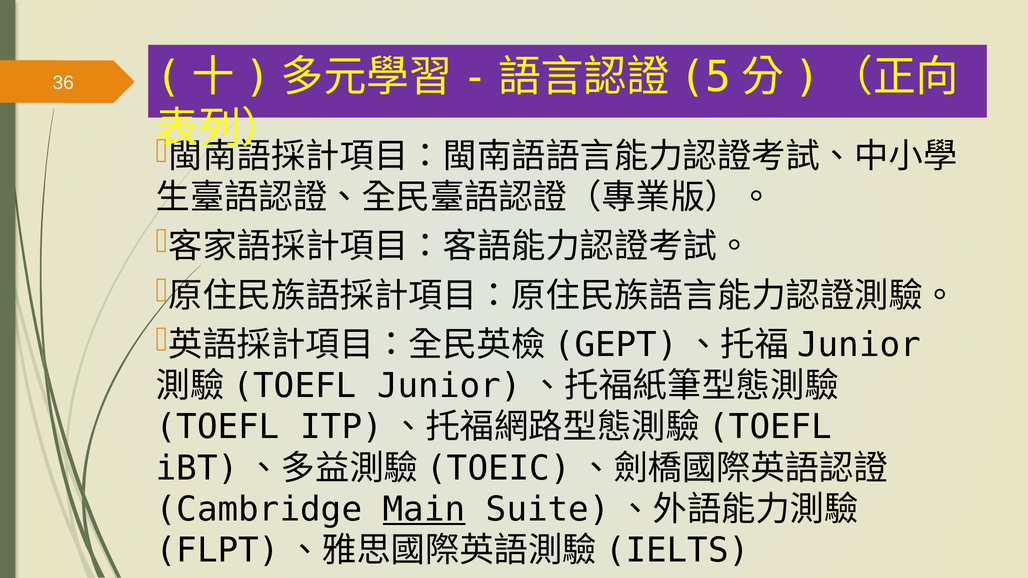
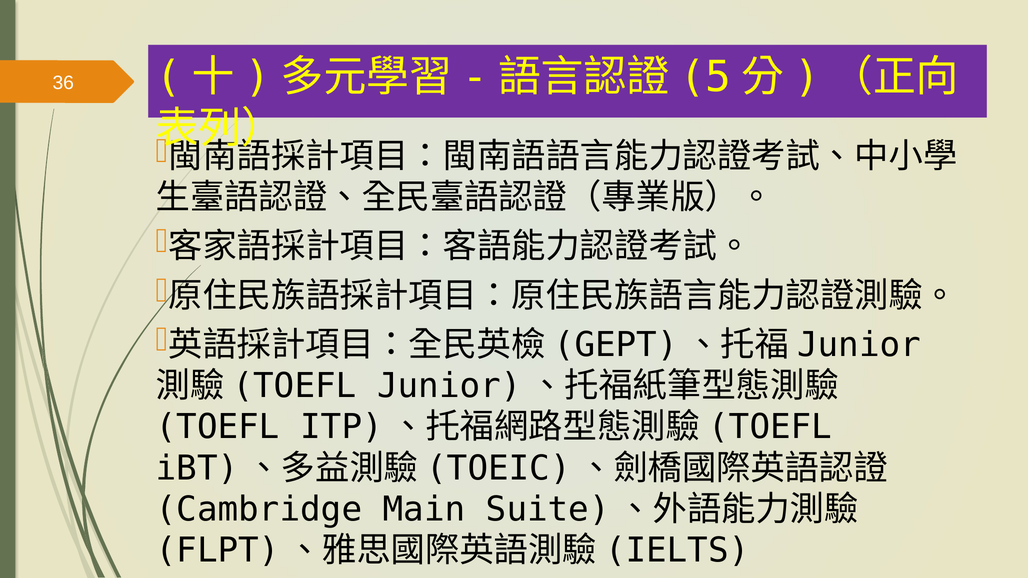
Main underline: present -> none (424, 510)
